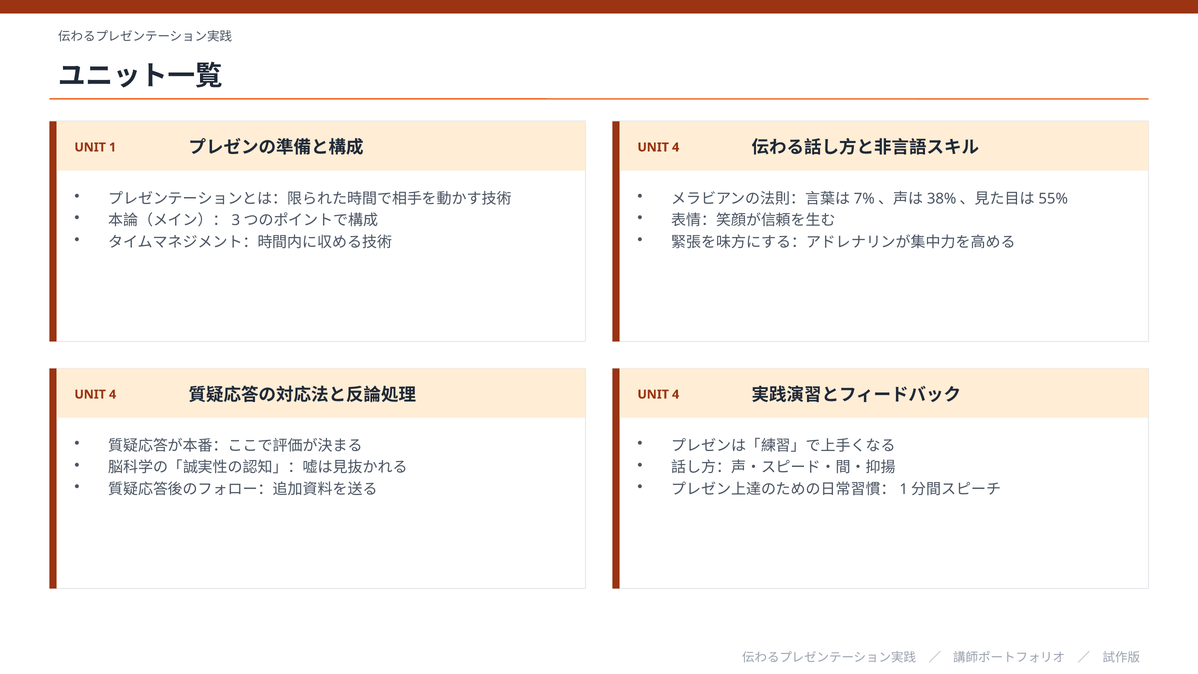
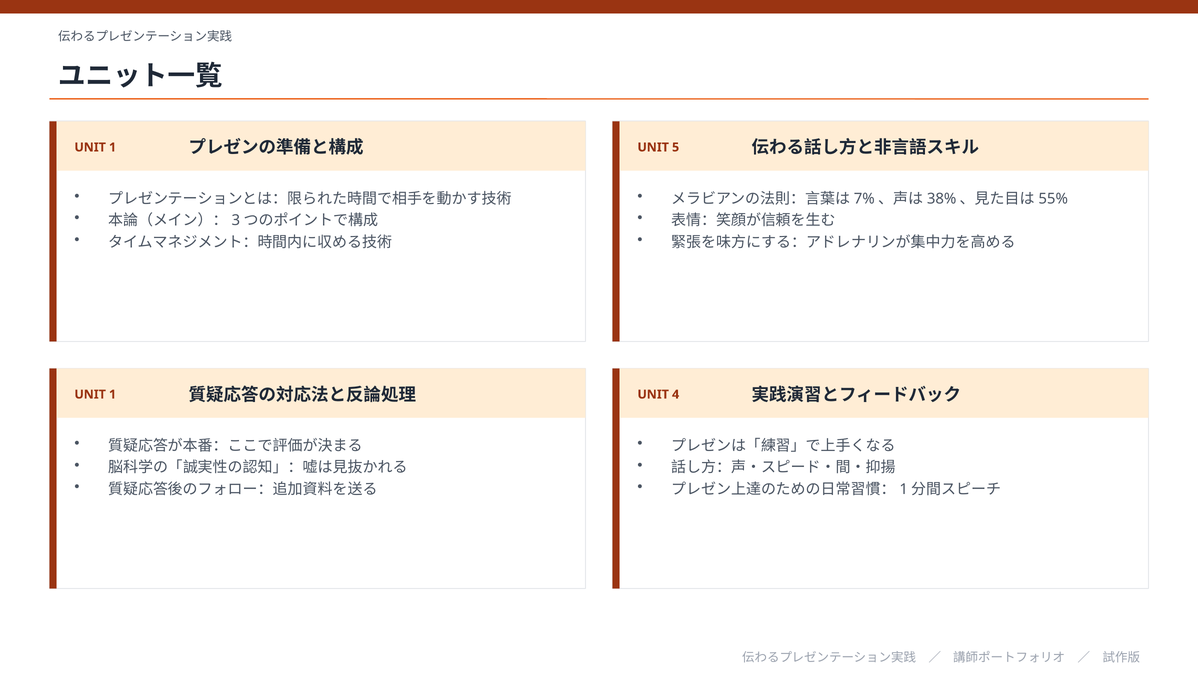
4: 4 -> 5 (676, 147)
4: 4 -> 1 (113, 394)
